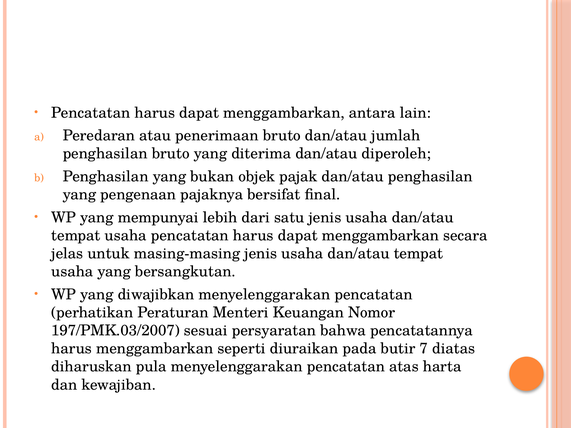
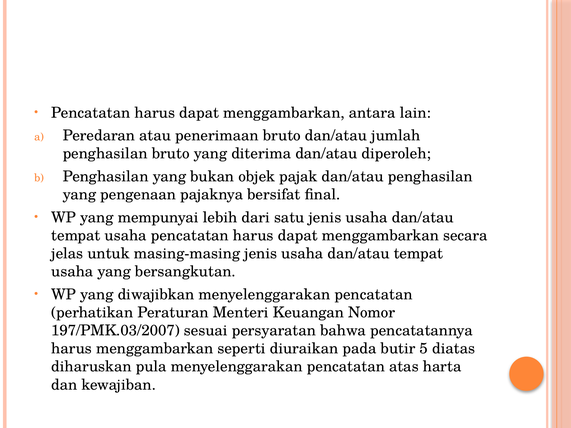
7: 7 -> 5 (424, 349)
